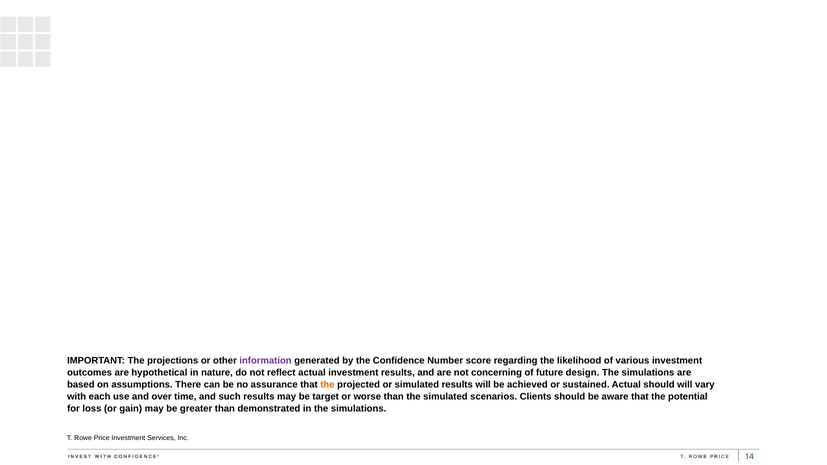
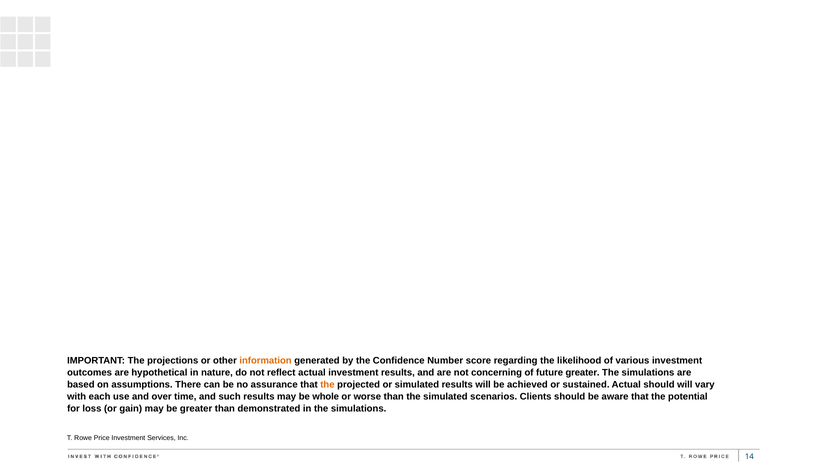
information colour: purple -> orange (266, 361)
future design: design -> greater (583, 373)
target: target -> whole (326, 397)
